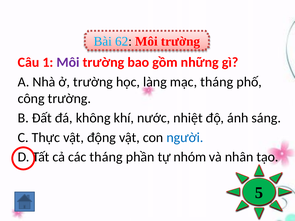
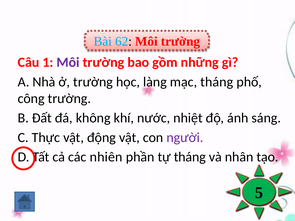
người colour: blue -> purple (185, 138)
các tháng: tháng -> nhiên (106, 157)
tự nhóm: nhóm -> tháng (190, 157)
